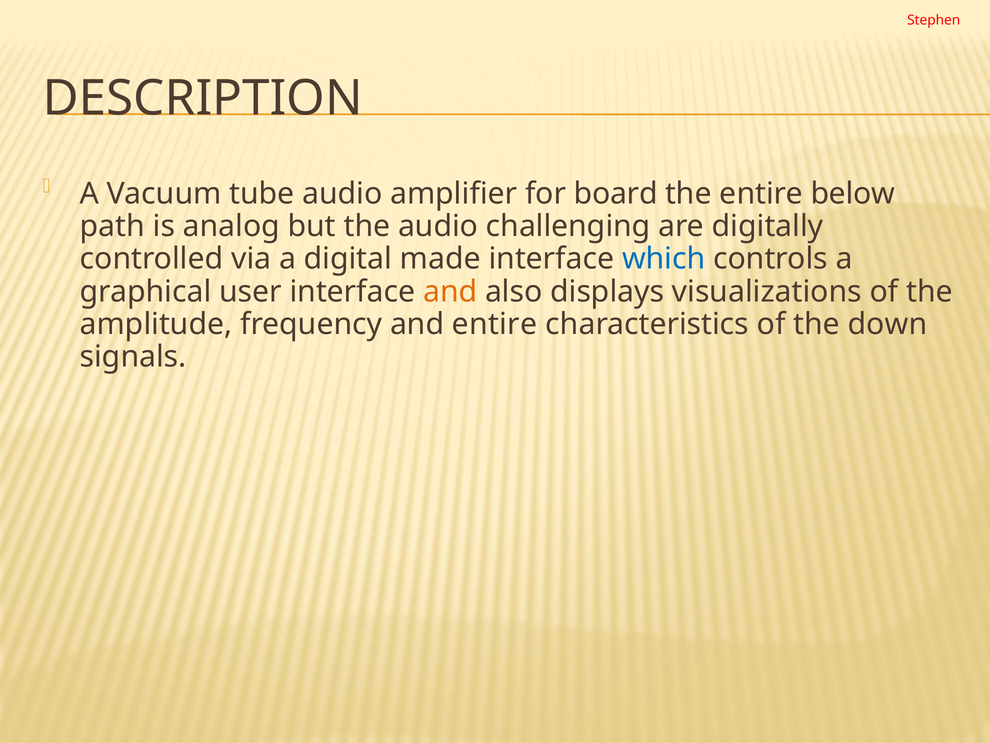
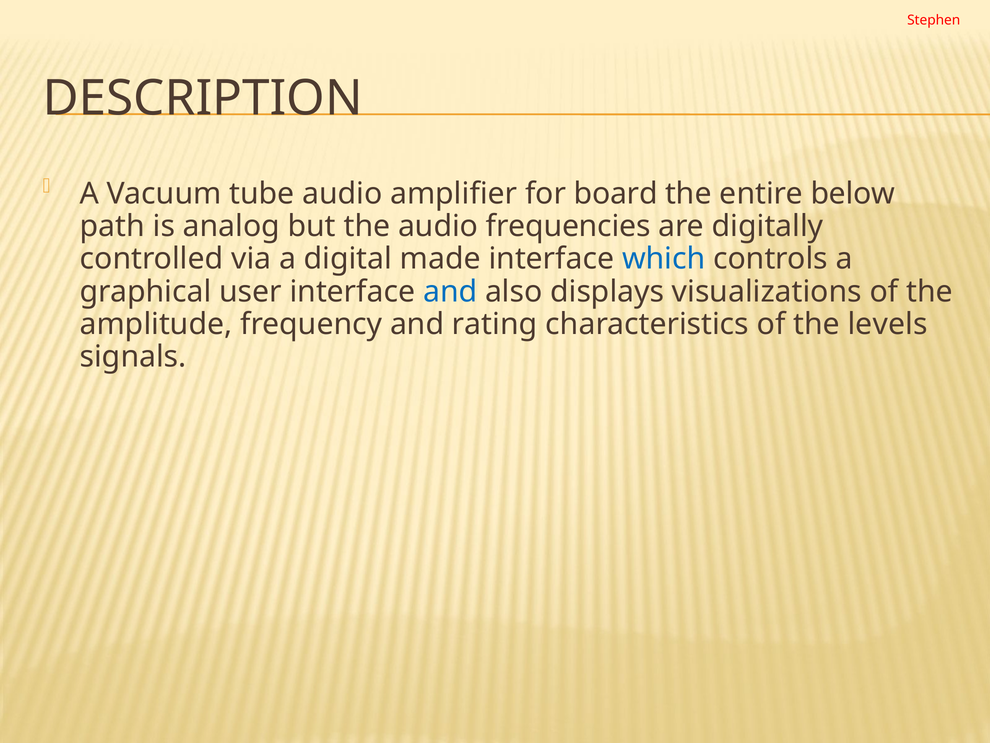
challenging: challenging -> frequencies (568, 226)
and colour: orange -> blue (450, 291)
and entire: entire -> rating (495, 324)
down: down -> levels (888, 324)
